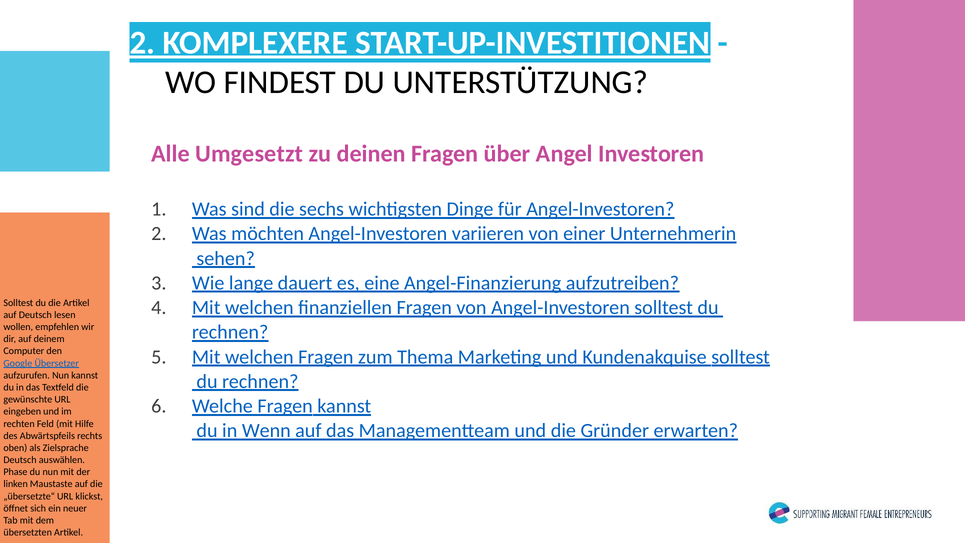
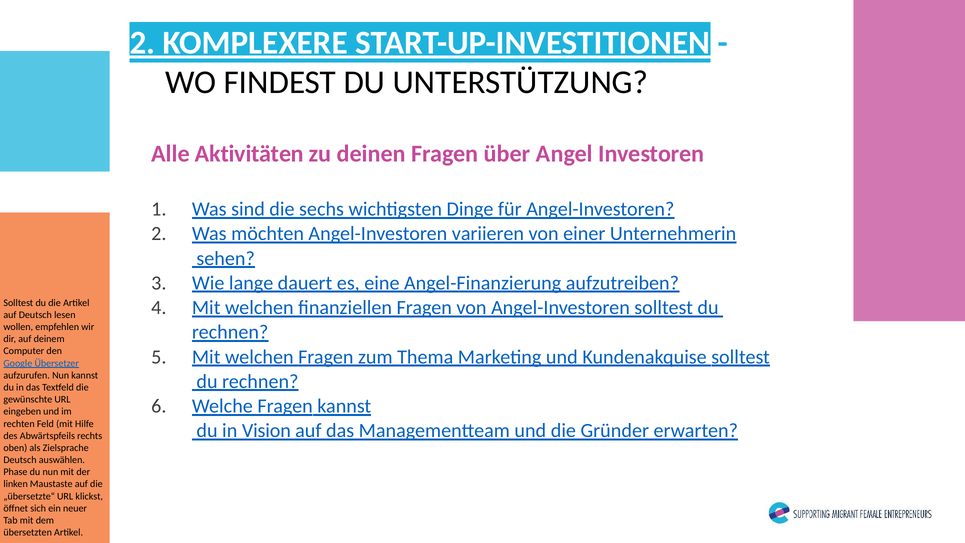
Umgesetzt: Umgesetzt -> Aktivitäten (249, 154)
Wenn: Wenn -> Vision (266, 431)
